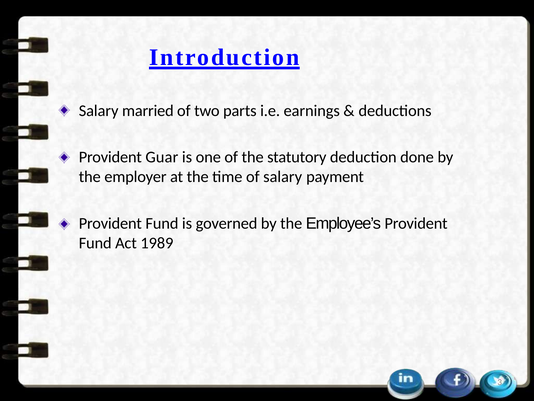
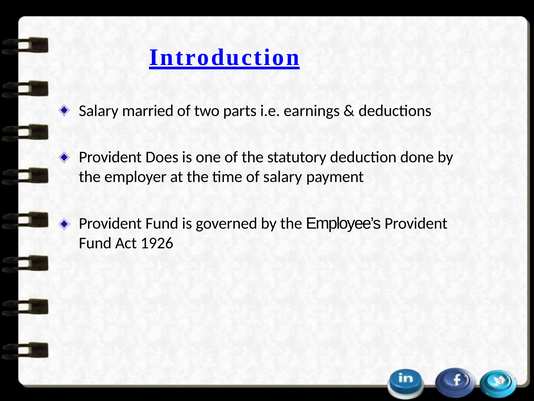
Guar: Guar -> Does (162, 157)
1989: 1989 -> 1926 (157, 243)
